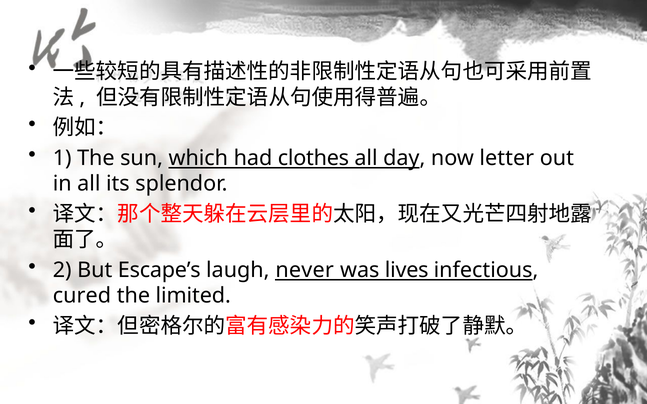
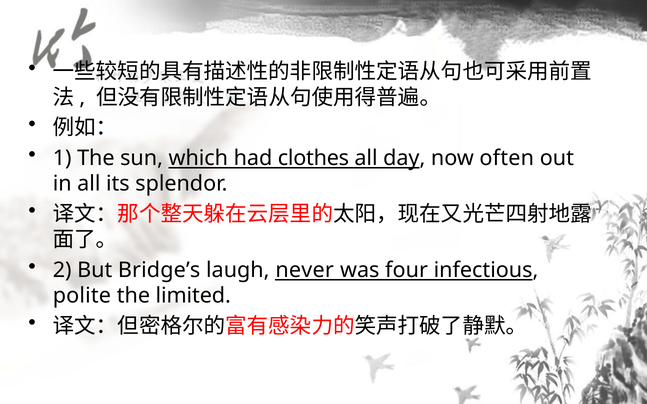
letter: letter -> often (507, 158)
Escape’s: Escape’s -> Bridge’s (159, 270)
lives: lives -> four (407, 270)
cured: cured -> polite (82, 296)
